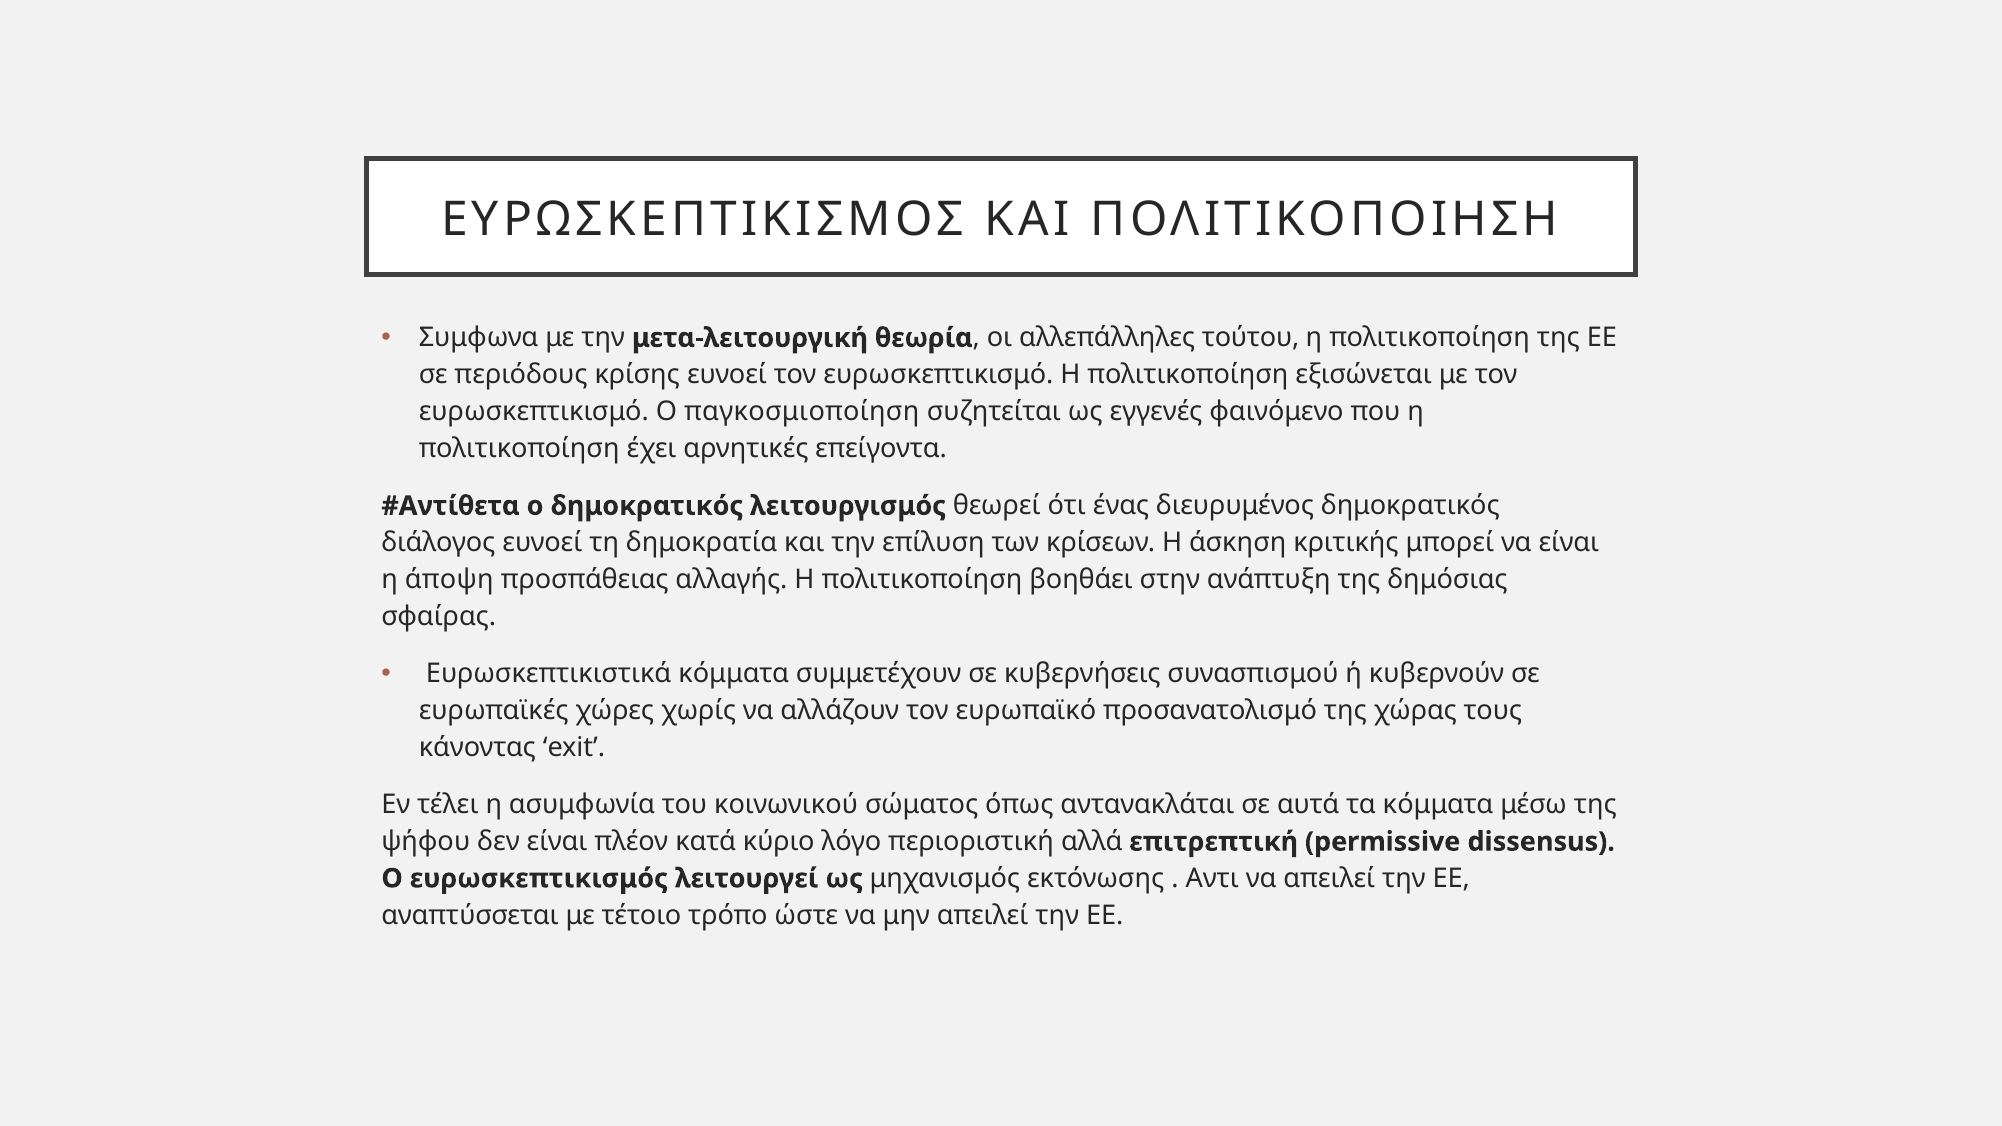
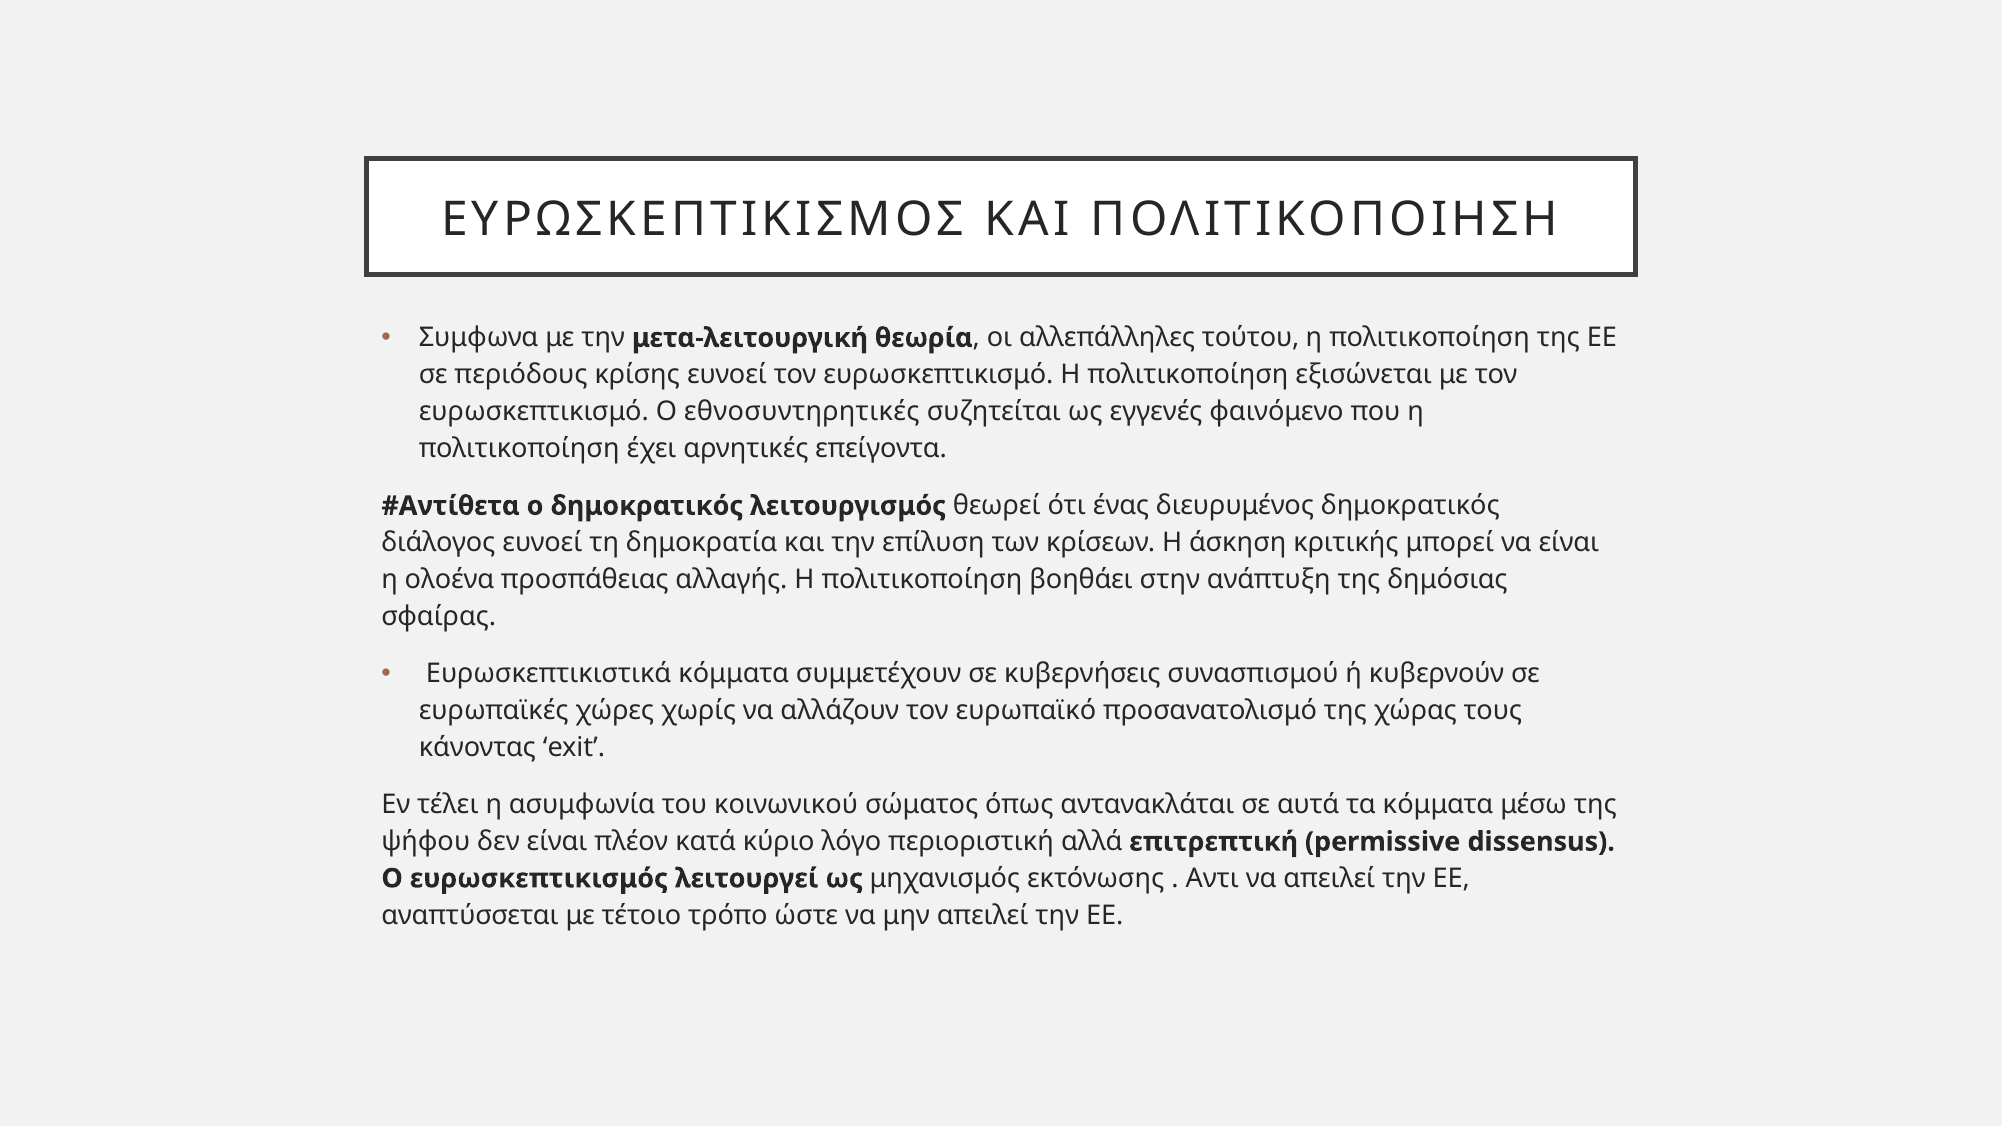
παγκοσμιοποίηση: παγκοσμιοποίηση -> εθνοσυντηρητικές (802, 412)
άποψη: άποψη -> ολοένα (449, 579)
